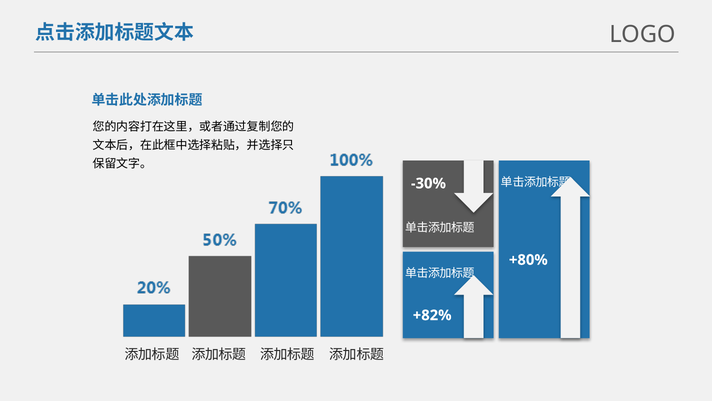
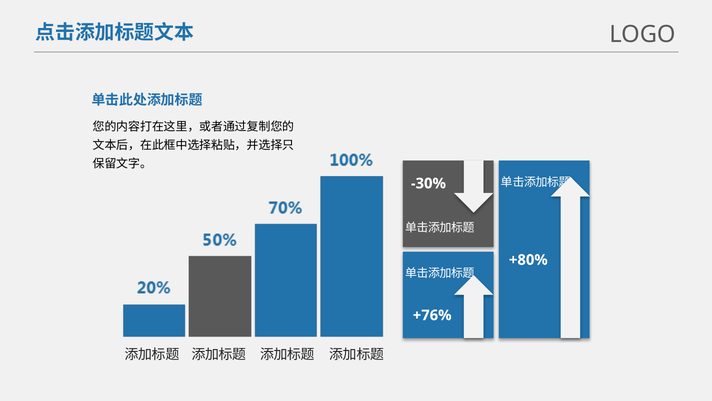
+82%: +82% -> +76% (432, 315)
